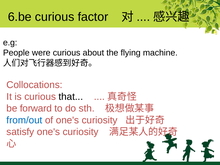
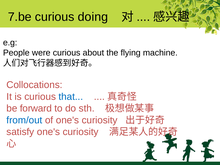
6.be: 6.be -> 7.be (20, 17)
factor: factor -> doing (93, 17)
that colour: black -> blue (71, 97)
